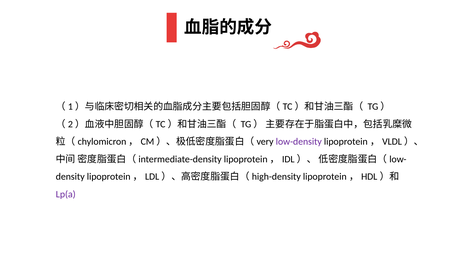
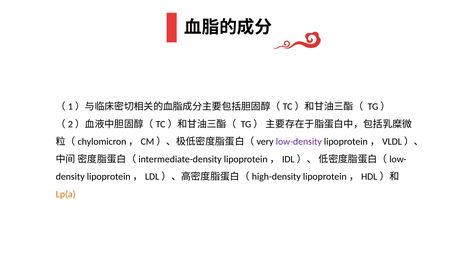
Lp(a colour: purple -> orange (66, 194)
